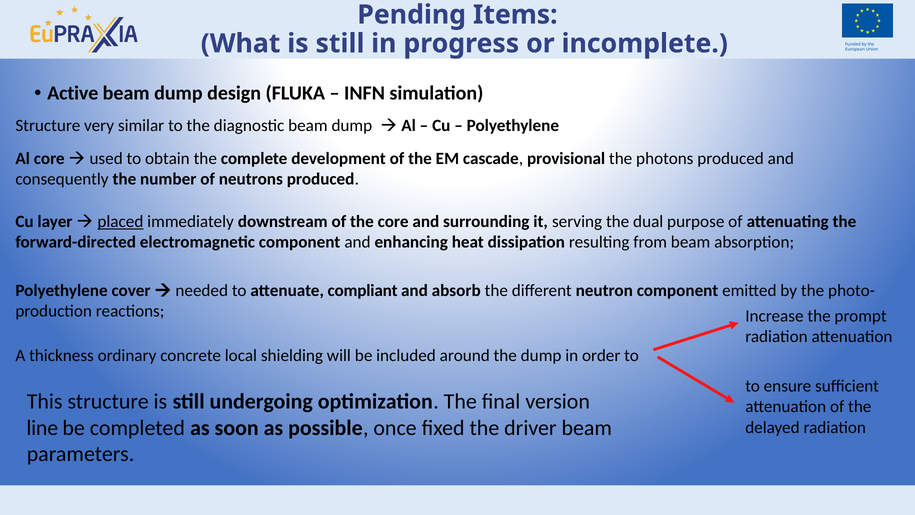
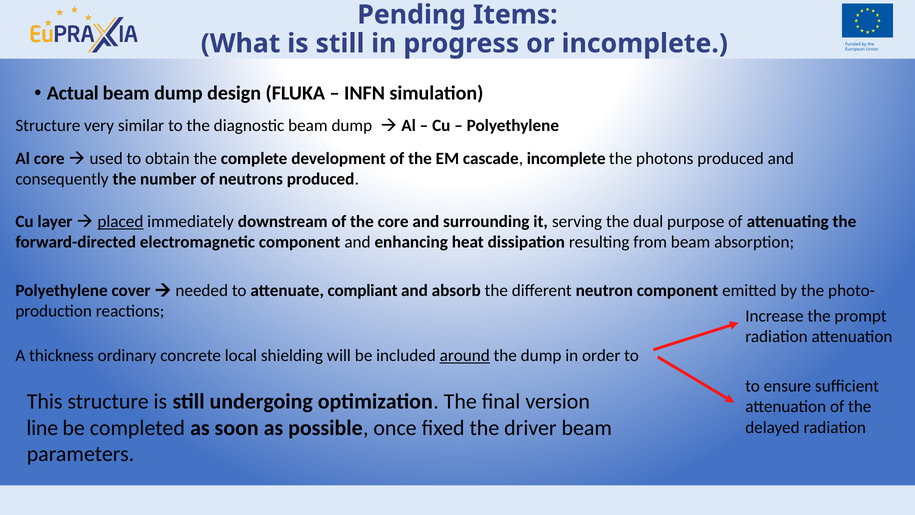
Active: Active -> Actual (73, 93)
cascade provisional: provisional -> incomplete (566, 158)
around underline: none -> present (465, 355)
